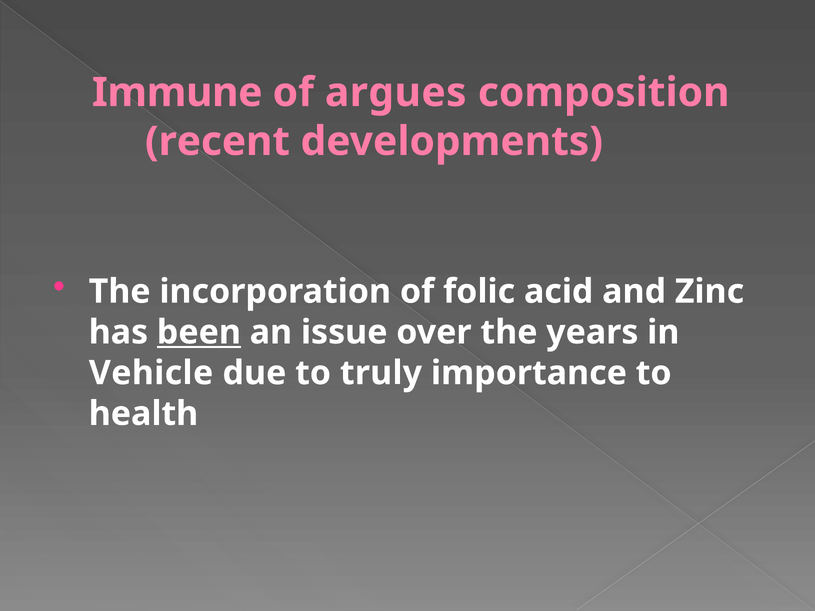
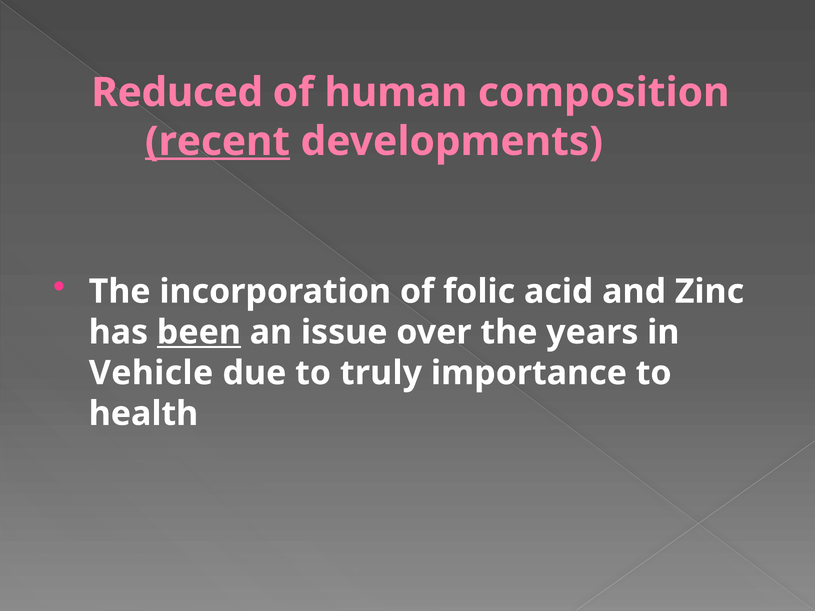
Immune: Immune -> Reduced (177, 93)
argues: argues -> human (396, 93)
recent underline: none -> present (217, 141)
